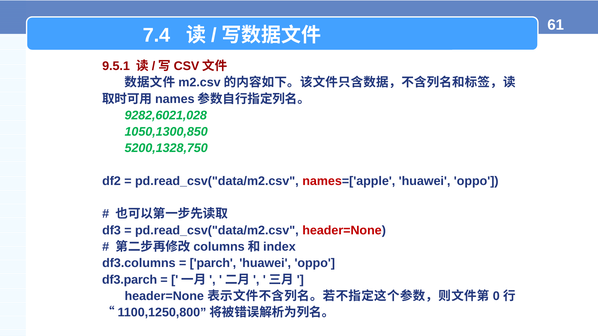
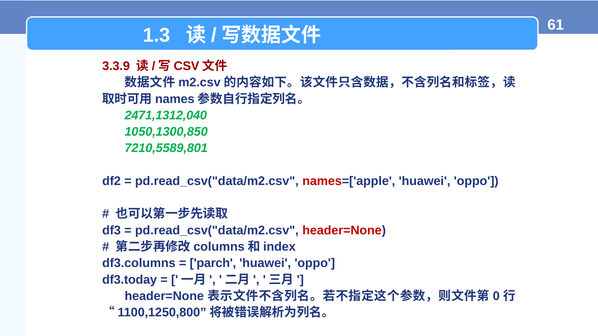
7.4: 7.4 -> 1.3 (157, 35)
9.5.1: 9.5.1 -> 3.3.9 (116, 66)
9282,6021,028: 9282,6021,028 -> 2471,1312,040 (166, 115)
5200,1328,750: 5200,1328,750 -> 7210,5589,801 (166, 148)
df3.parch: df3.parch -> df3.today (130, 280)
